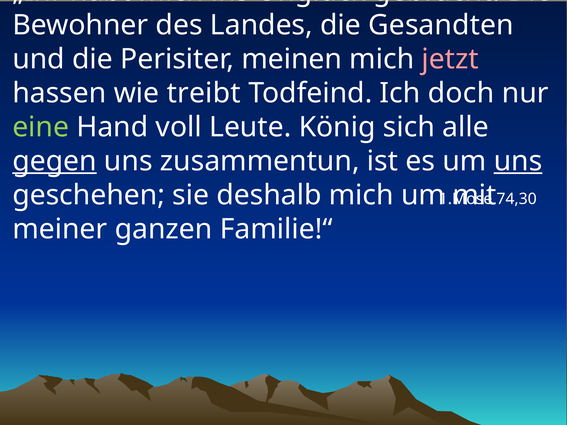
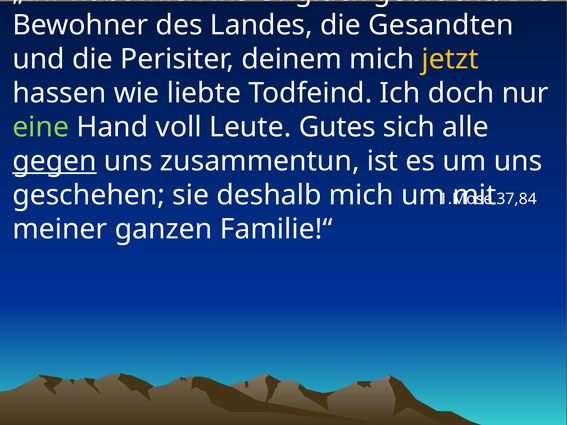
meinen: meinen -> deinem (292, 59)
jetzt colour: pink -> yellow (450, 59)
treibt: treibt -> liebte (204, 93)
König: König -> Gutes (337, 127)
uns underline: present -> none (518, 161)
74,30: 74,30 -> 37,84 (517, 199)
